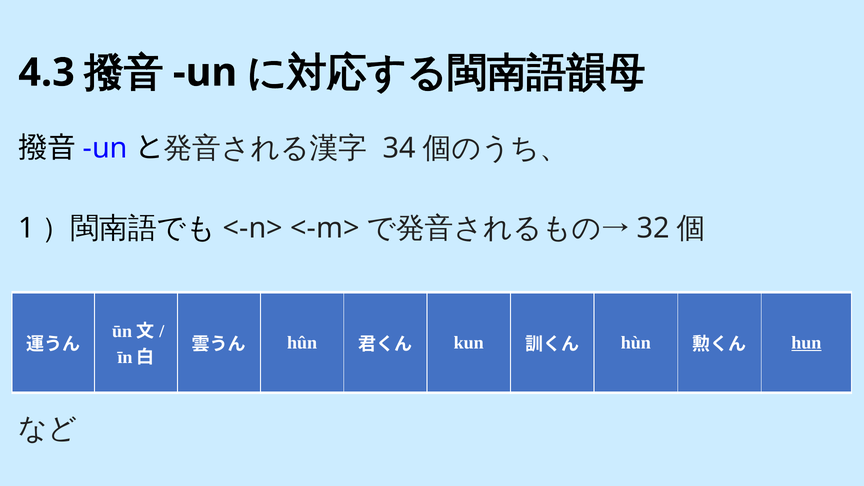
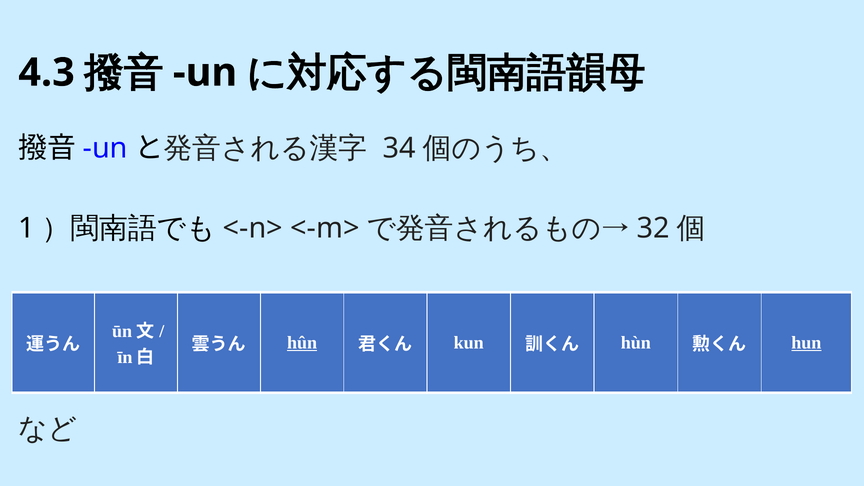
hûn underline: none -> present (302, 343)
